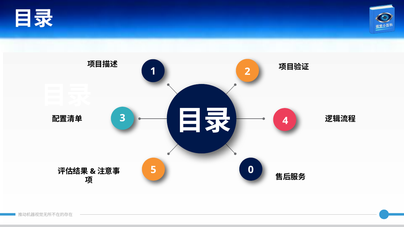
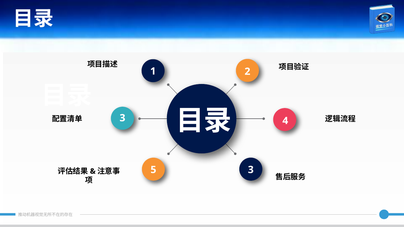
5 0: 0 -> 3 (251, 170)
